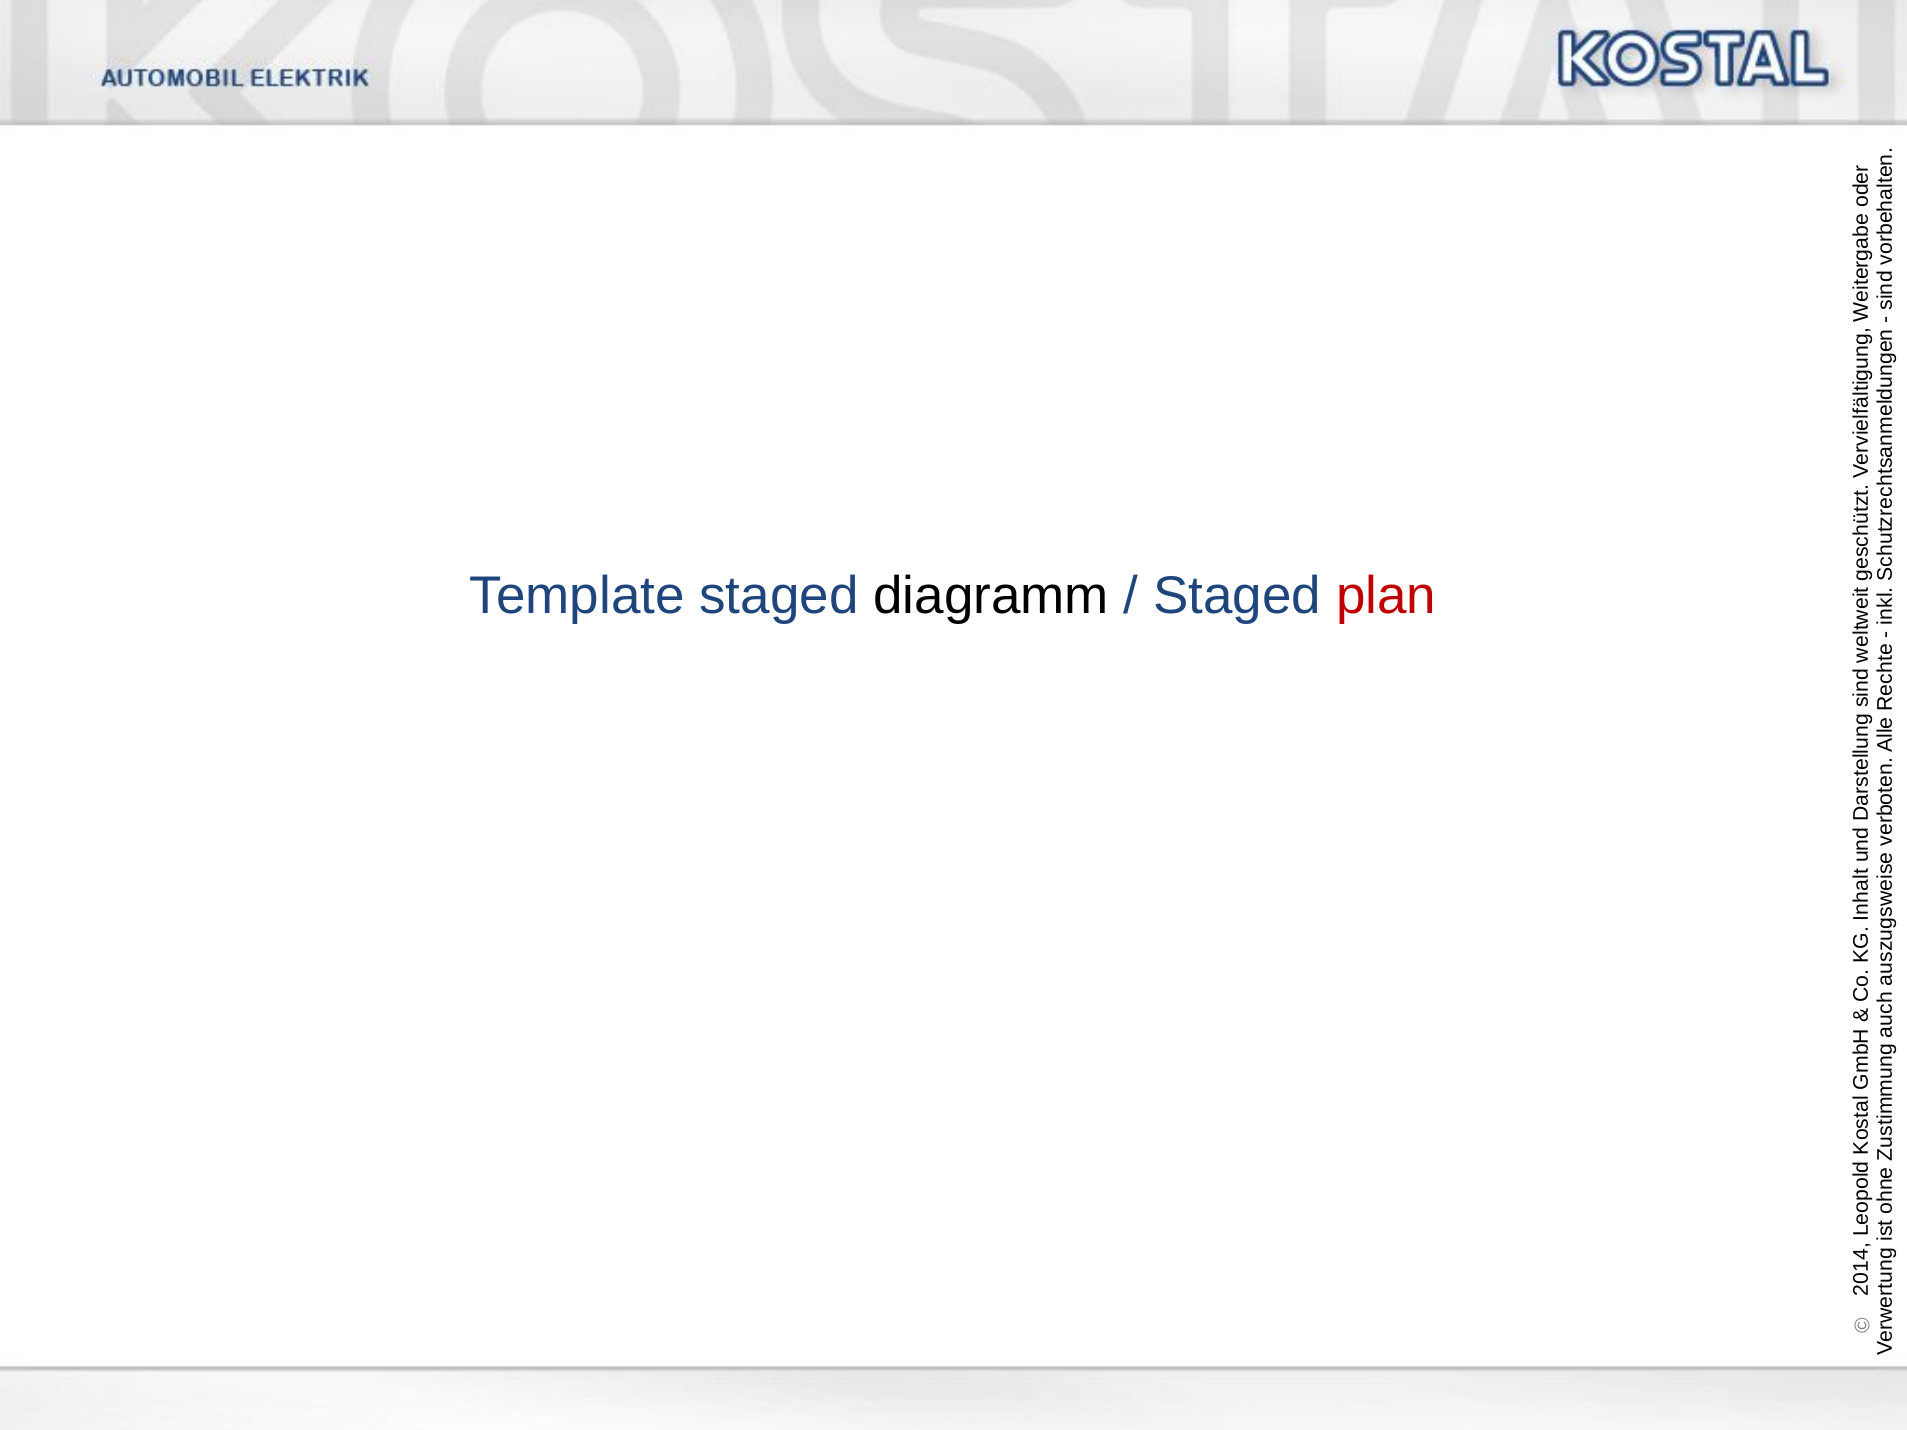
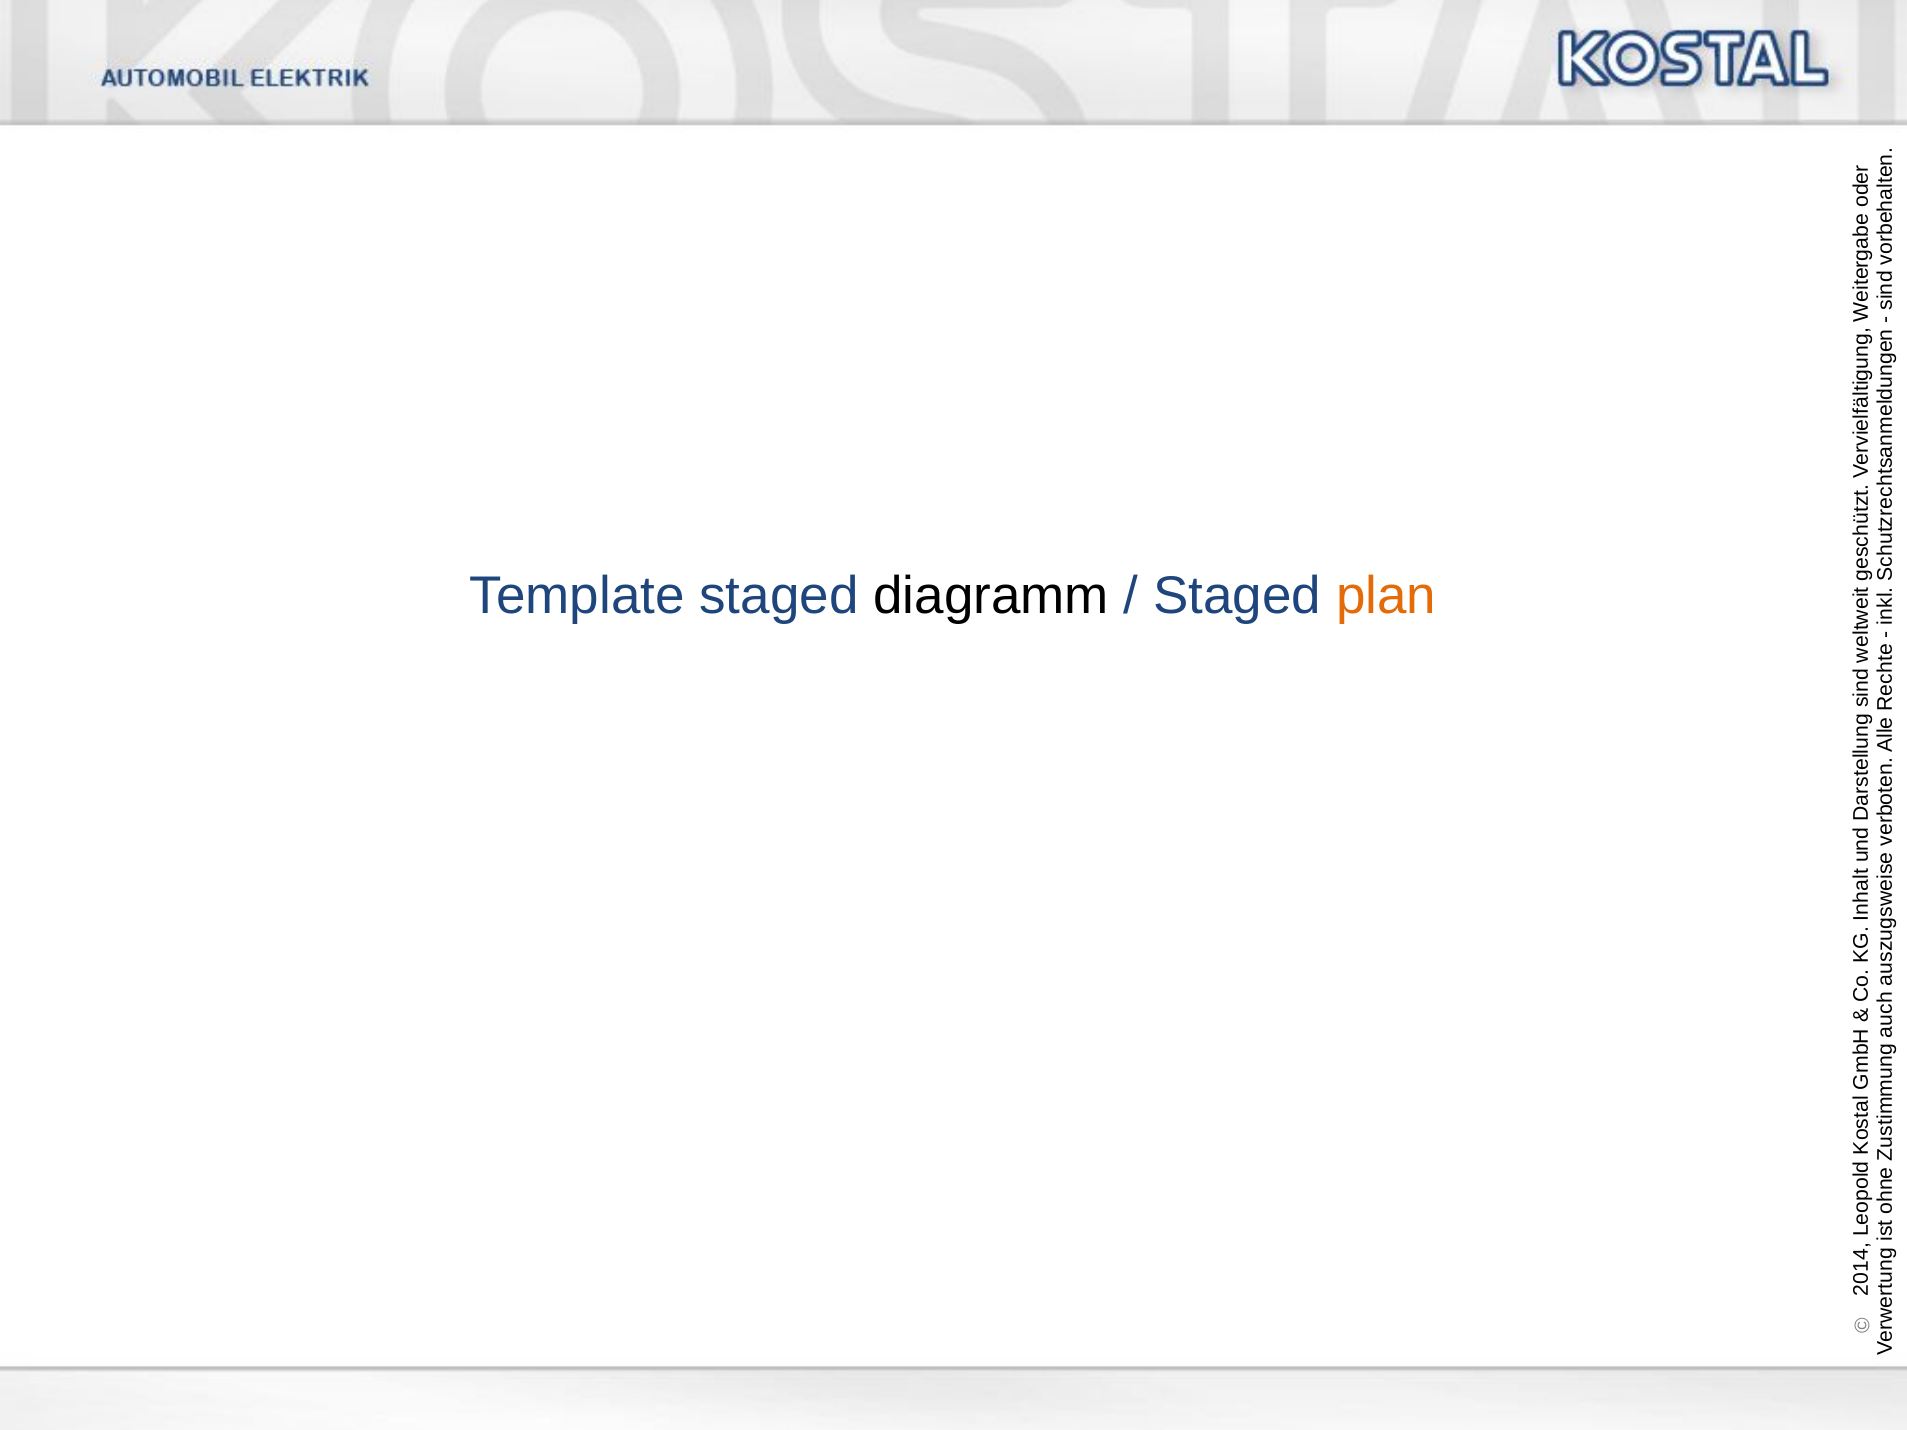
plan colour: red -> orange (1386, 596)
